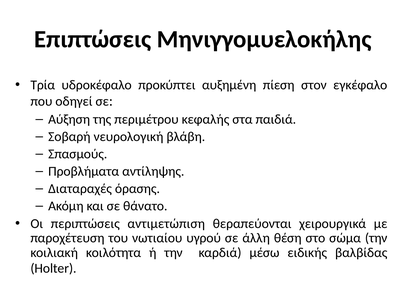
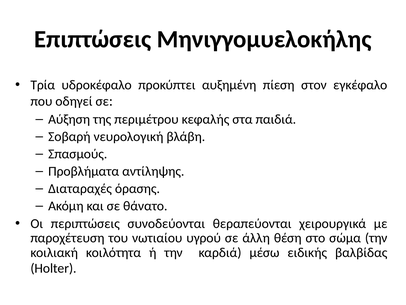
αντιμετώπιση: αντιμετώπιση -> συνοδεύονται (166, 223)
